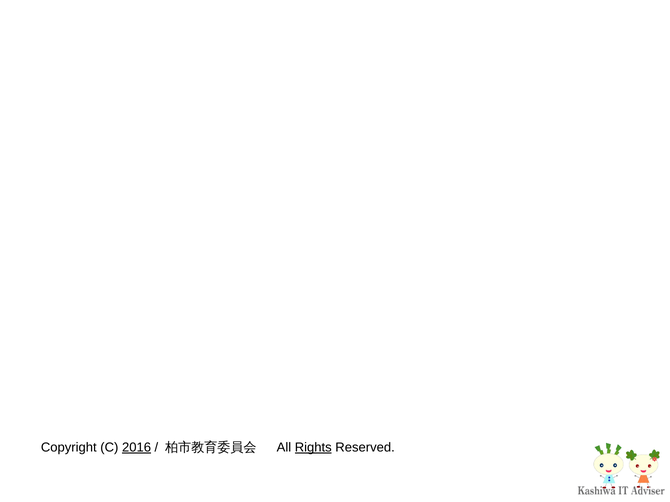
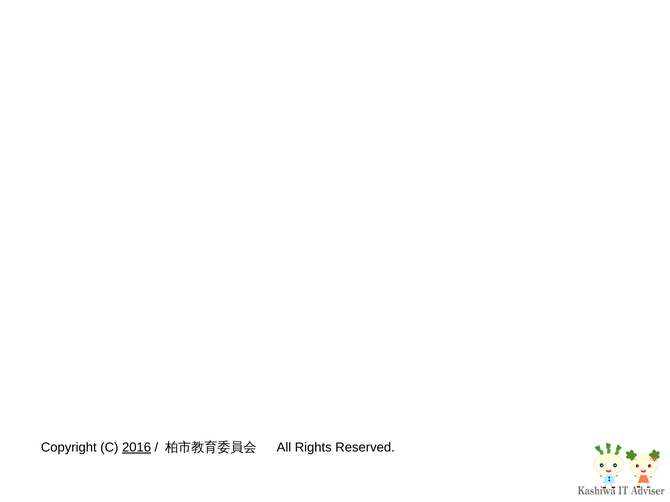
Rights underline: present -> none (313, 448)
